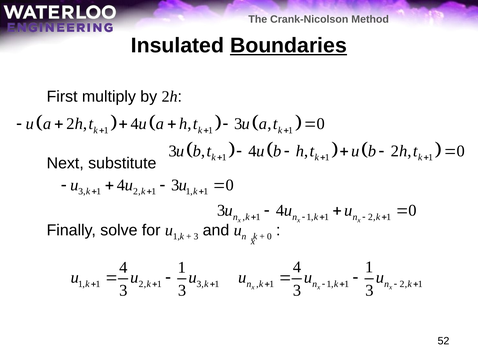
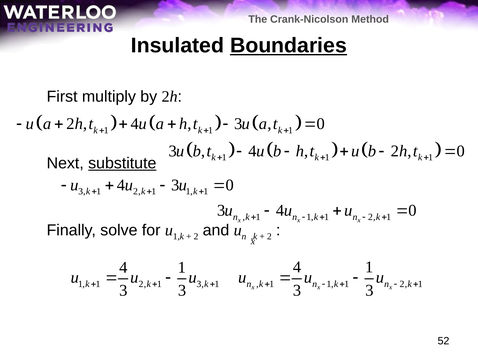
substitute underline: none -> present (122, 164)
3: 3 -> 2 (196, 237)
0: 0 -> 2 (269, 237)
